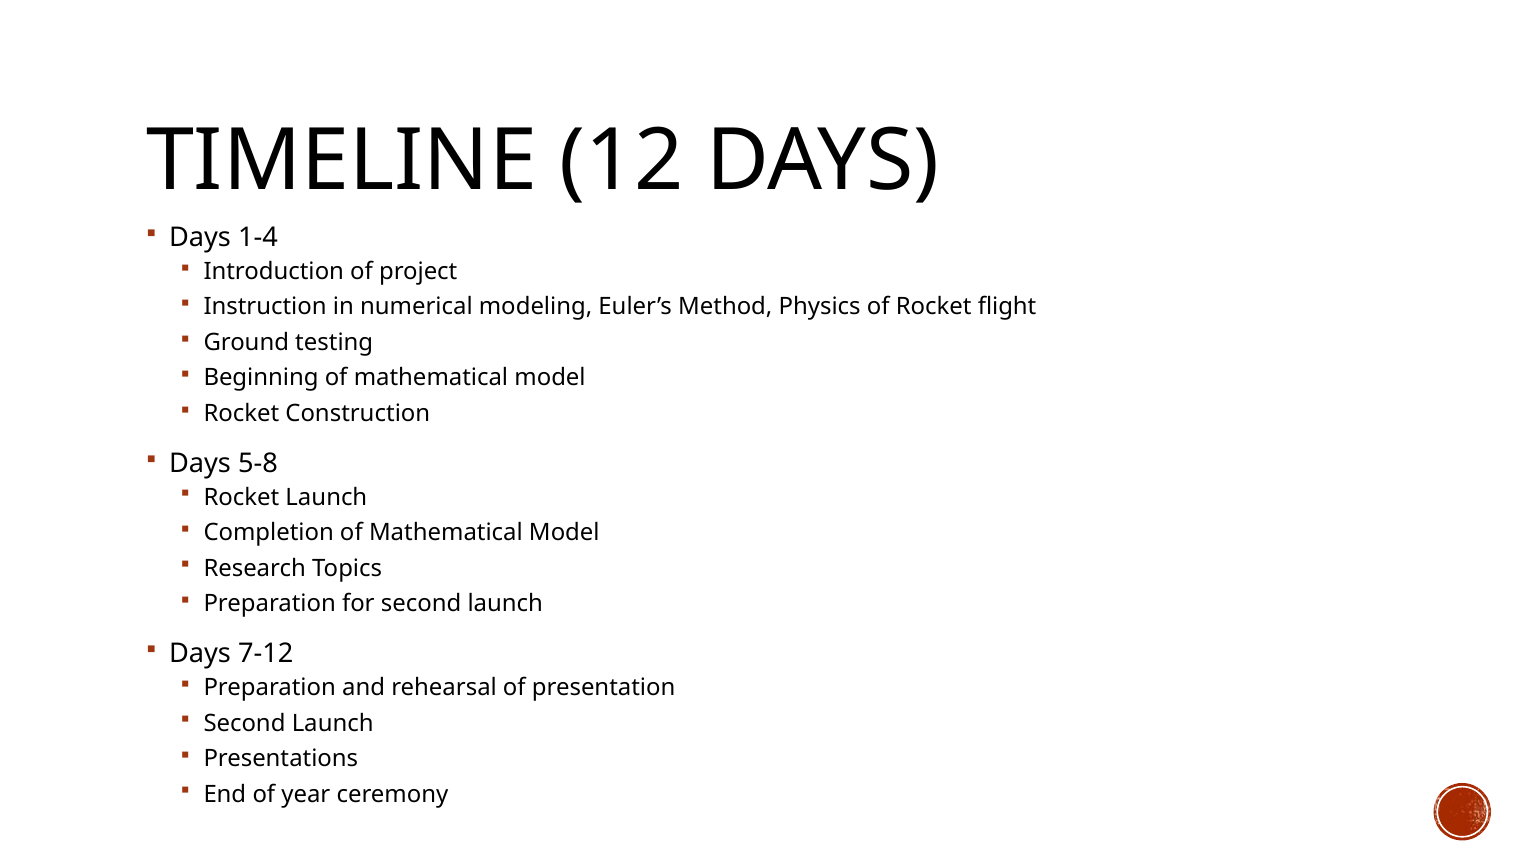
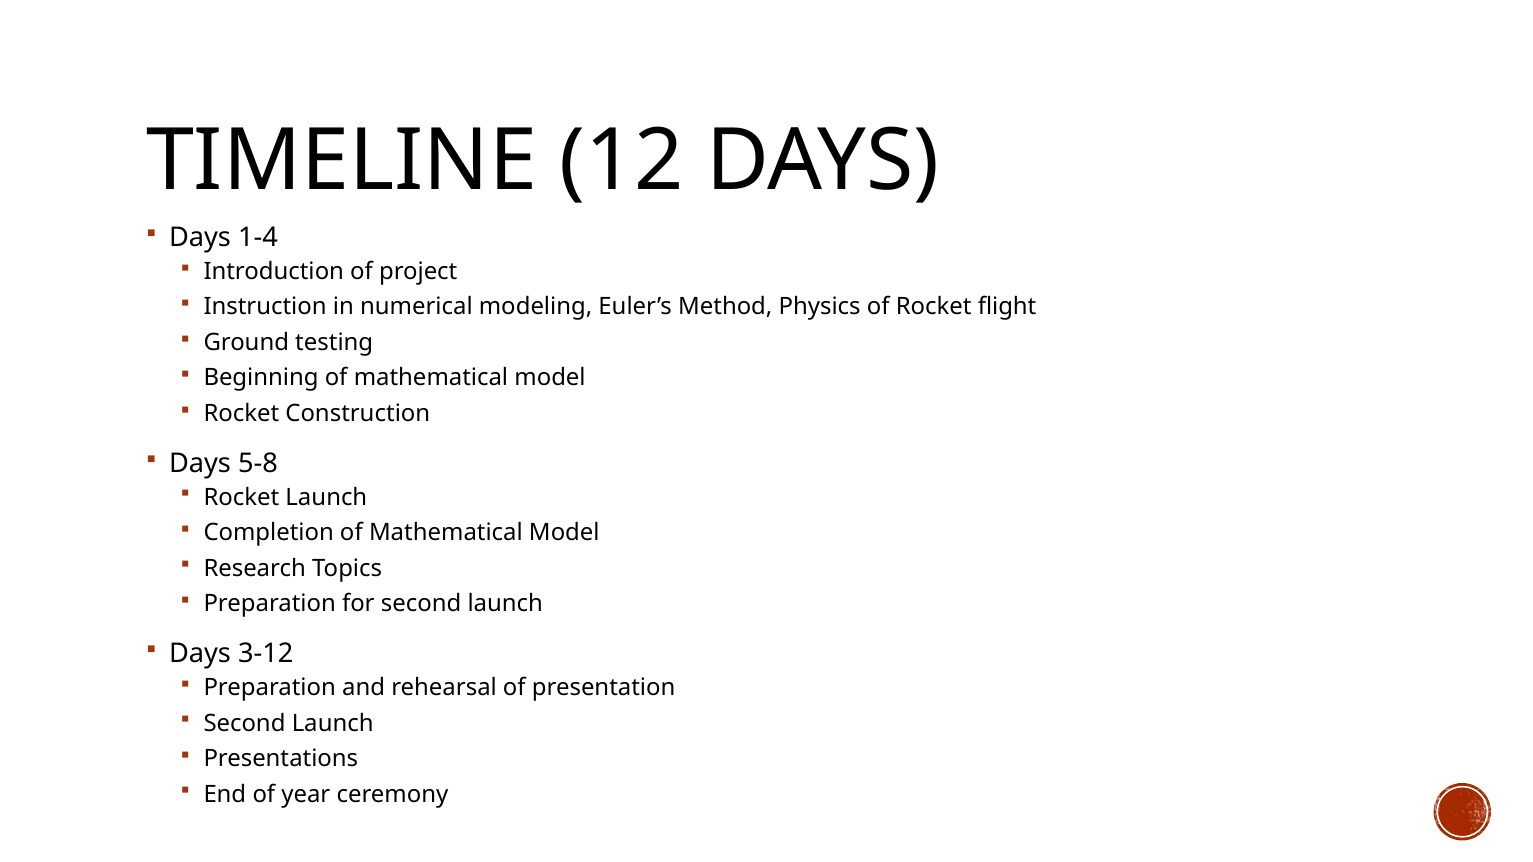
7-12: 7-12 -> 3-12 (266, 654)
